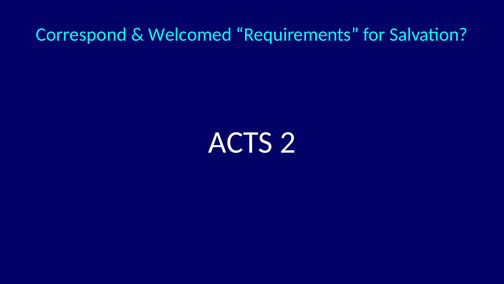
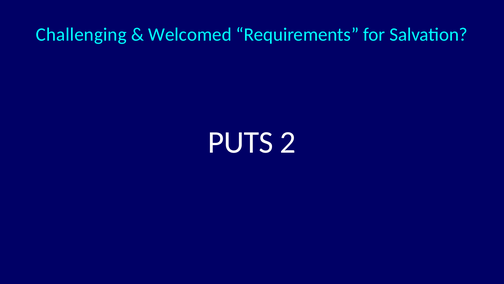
Correspond: Correspond -> Challenging (81, 34)
ACTS: ACTS -> PUTS (241, 142)
